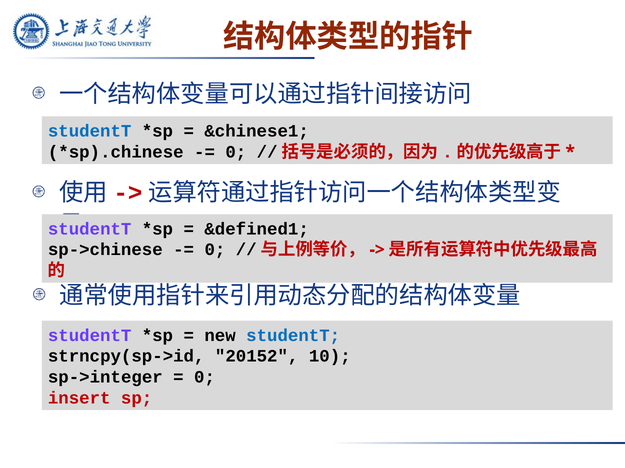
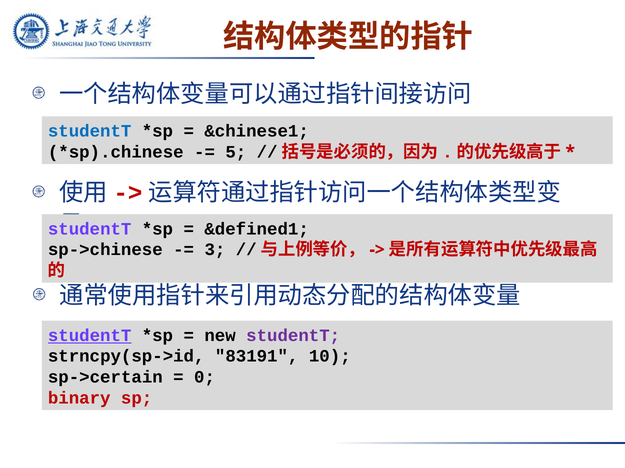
0: 0 -> 5 (236, 152)
0: 0 -> 3 (215, 250)
studentT underline: none -> present (90, 336)
studentT colour: blue -> purple (293, 336)
20152: 20152 -> 83191 (257, 357)
sp->integer: sp->integer -> sp->certain (105, 378)
insert: insert -> binary (79, 398)
